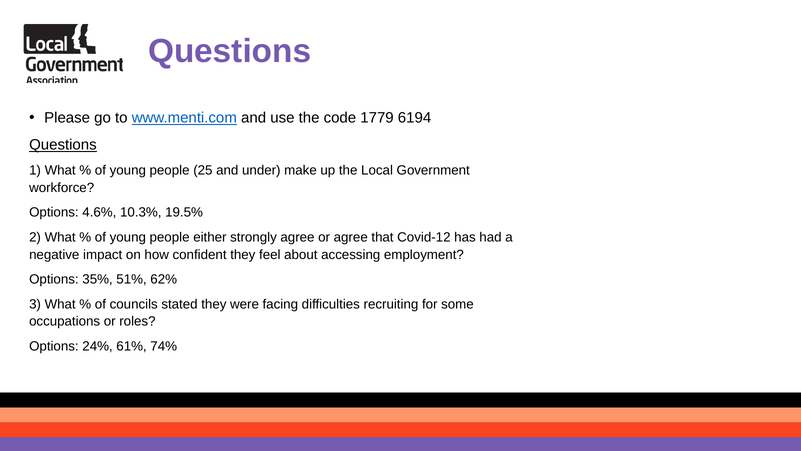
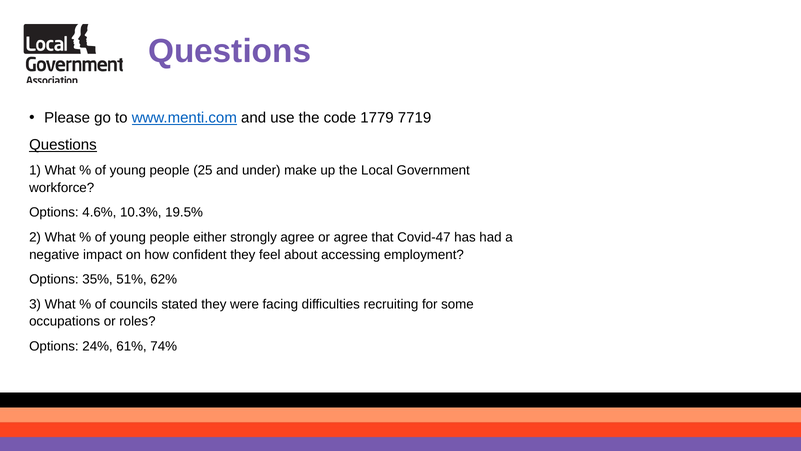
6194: 6194 -> 7719 (415, 118)
Covid-12: Covid-12 -> Covid-47 (424, 237)
